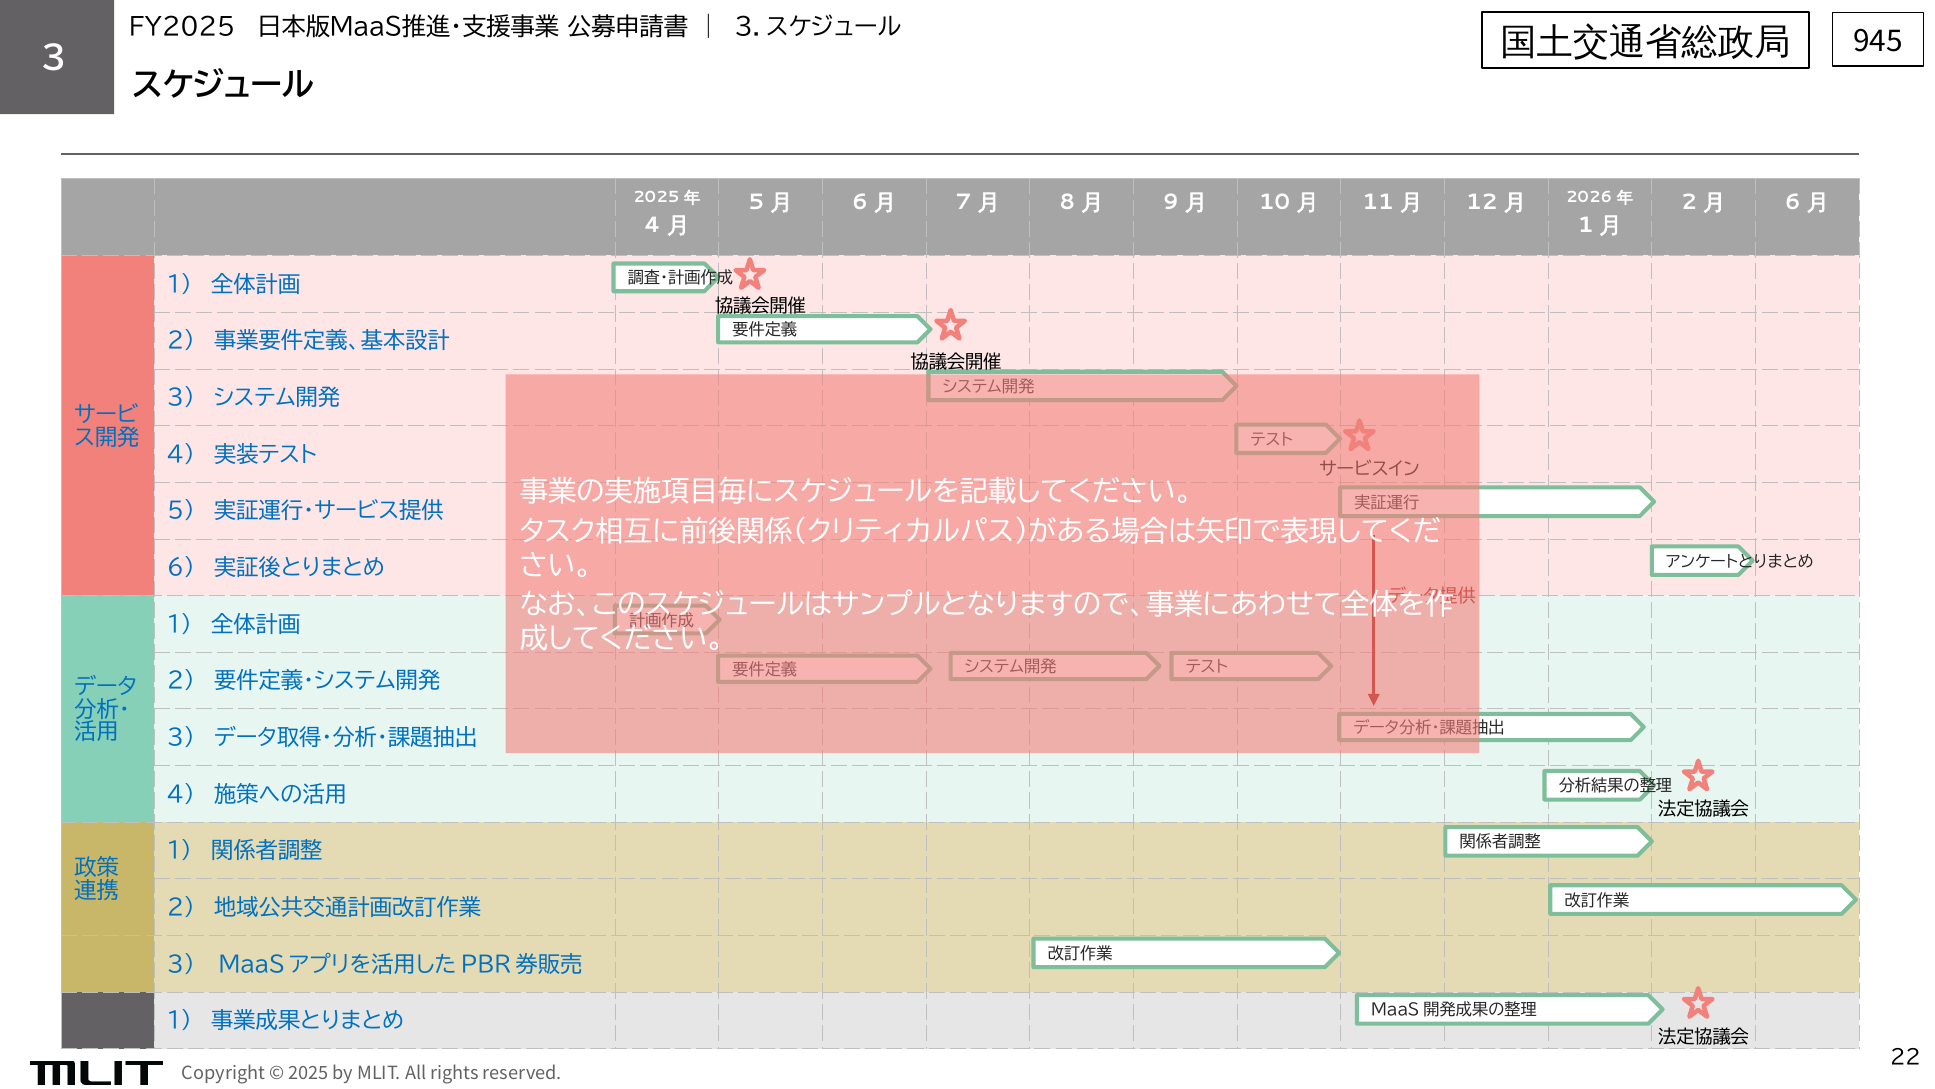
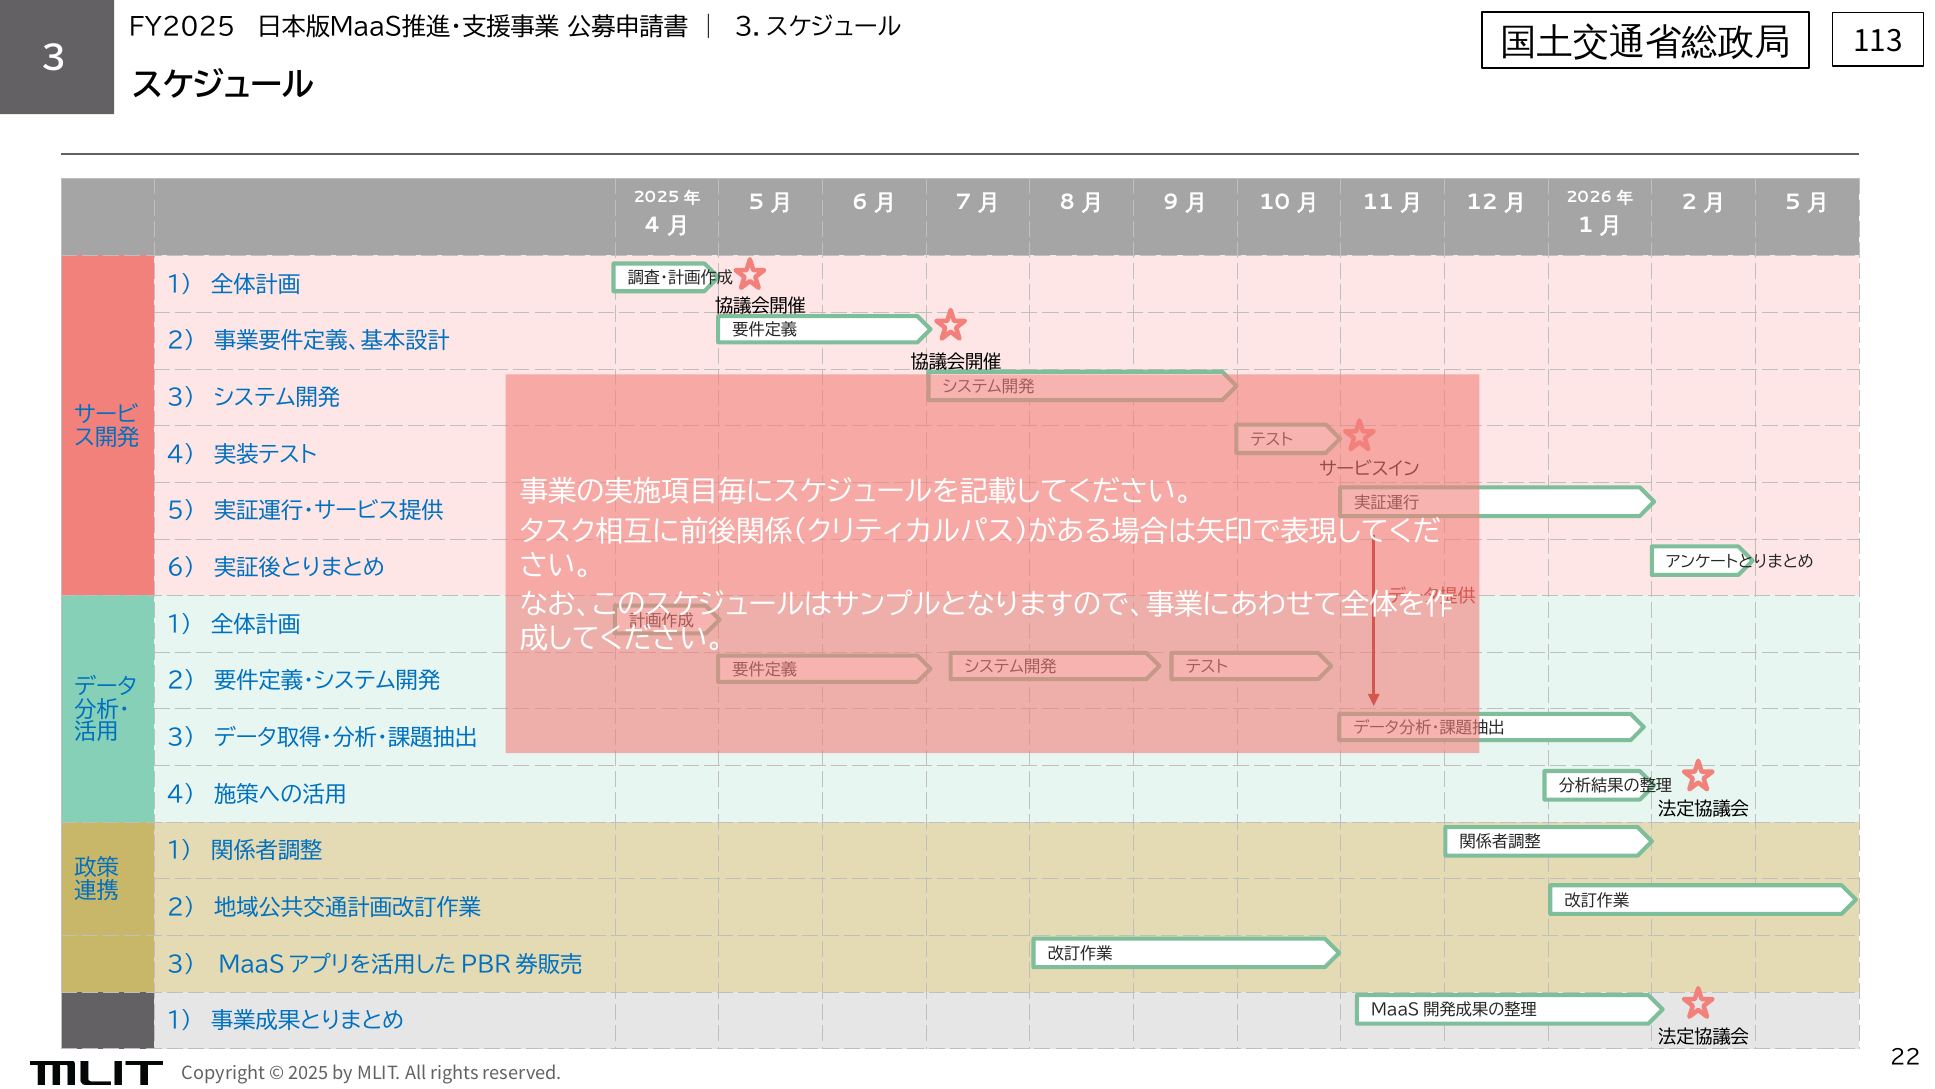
945: 945 -> 113 (1878, 41)
6: 6 -> 5 (1793, 202)
